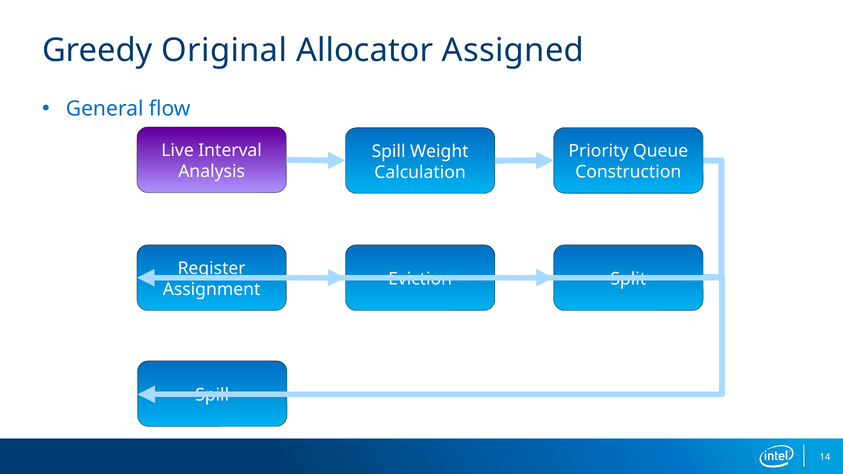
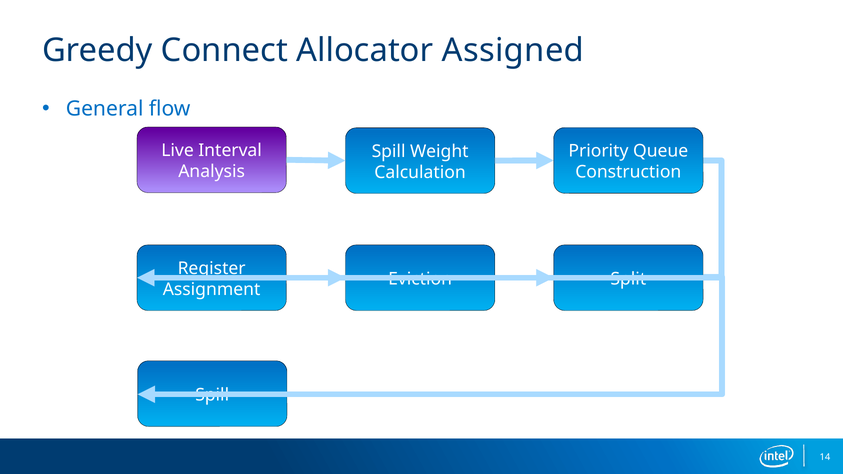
Original: Original -> Connect (224, 50)
